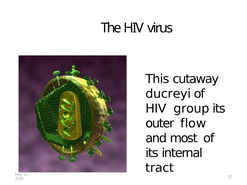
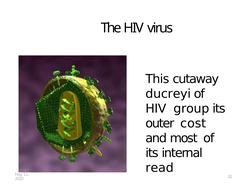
flow: flow -> cost (193, 124)
tract: tract -> read (160, 168)
